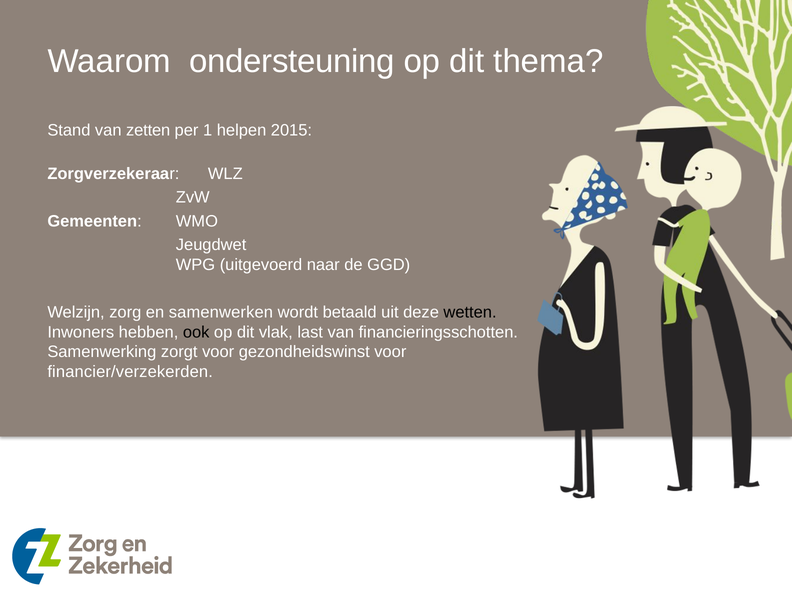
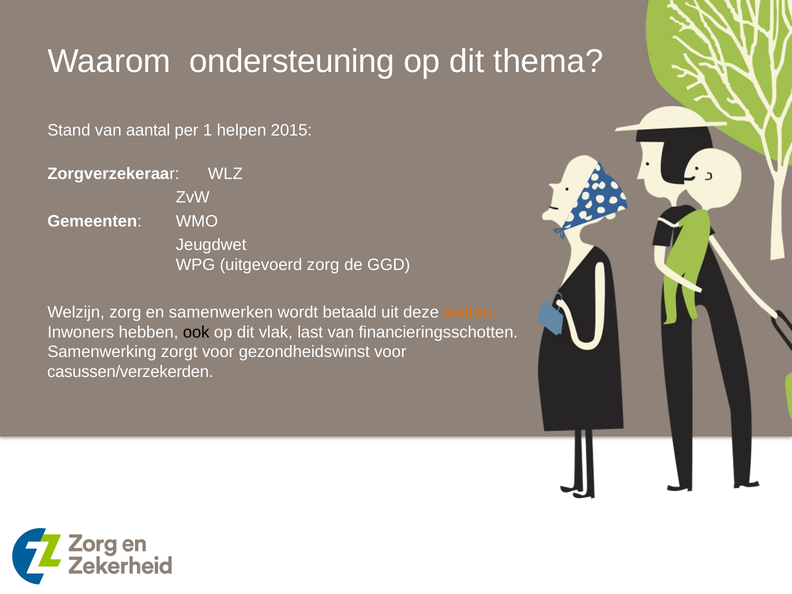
zetten: zetten -> aantal (148, 130)
uitgevoerd naar: naar -> zorg (323, 265)
wetten colour: black -> orange (470, 312)
financier/verzekerden: financier/verzekerden -> casussen/verzekerden (130, 372)
